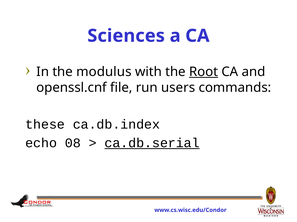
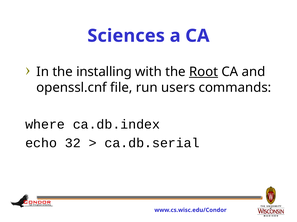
modulus: modulus -> installing (104, 72)
these: these -> where (45, 125)
08: 08 -> 32 (73, 143)
ca.db.serial underline: present -> none (152, 143)
